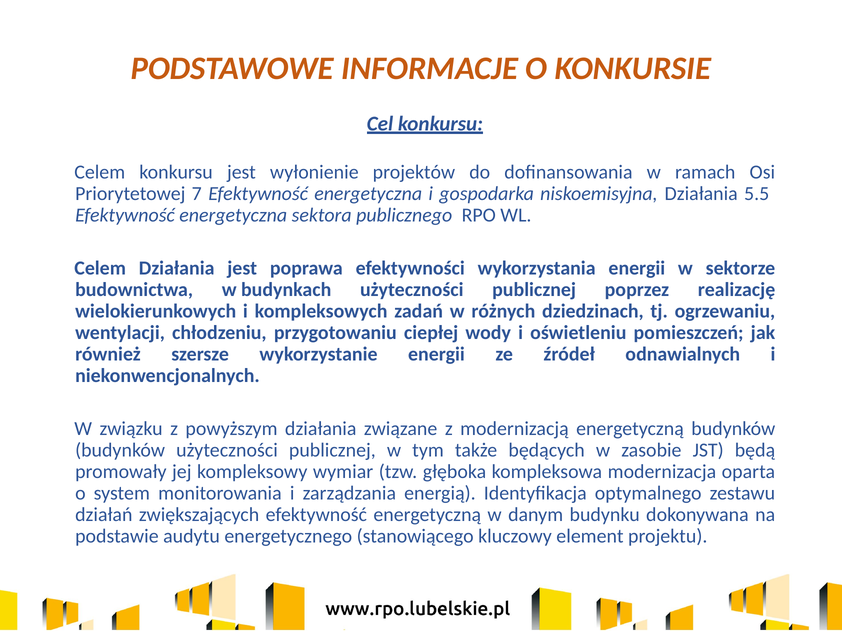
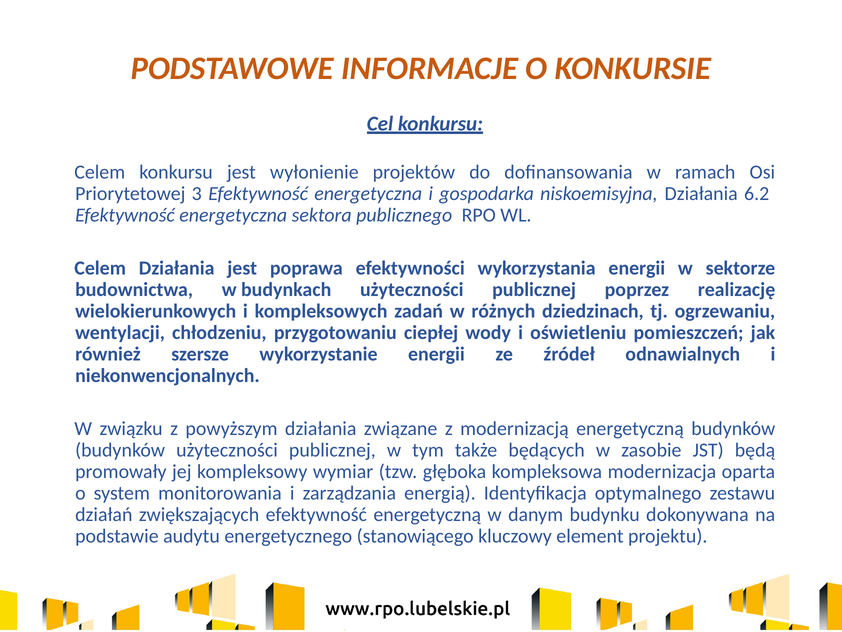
7: 7 -> 3 (197, 194)
5.5: 5.5 -> 6.2 (757, 194)
